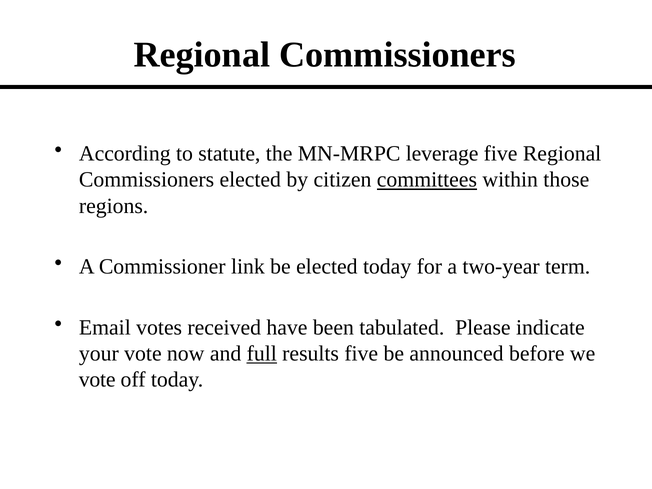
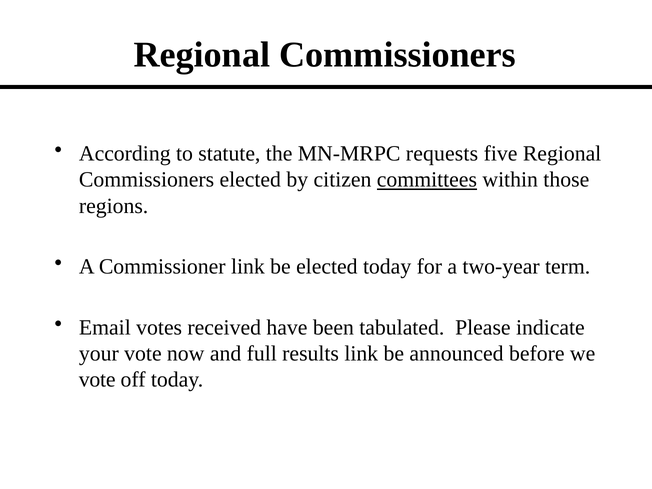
leverage: leverage -> requests (442, 154)
full underline: present -> none (262, 354)
results five: five -> link (361, 354)
